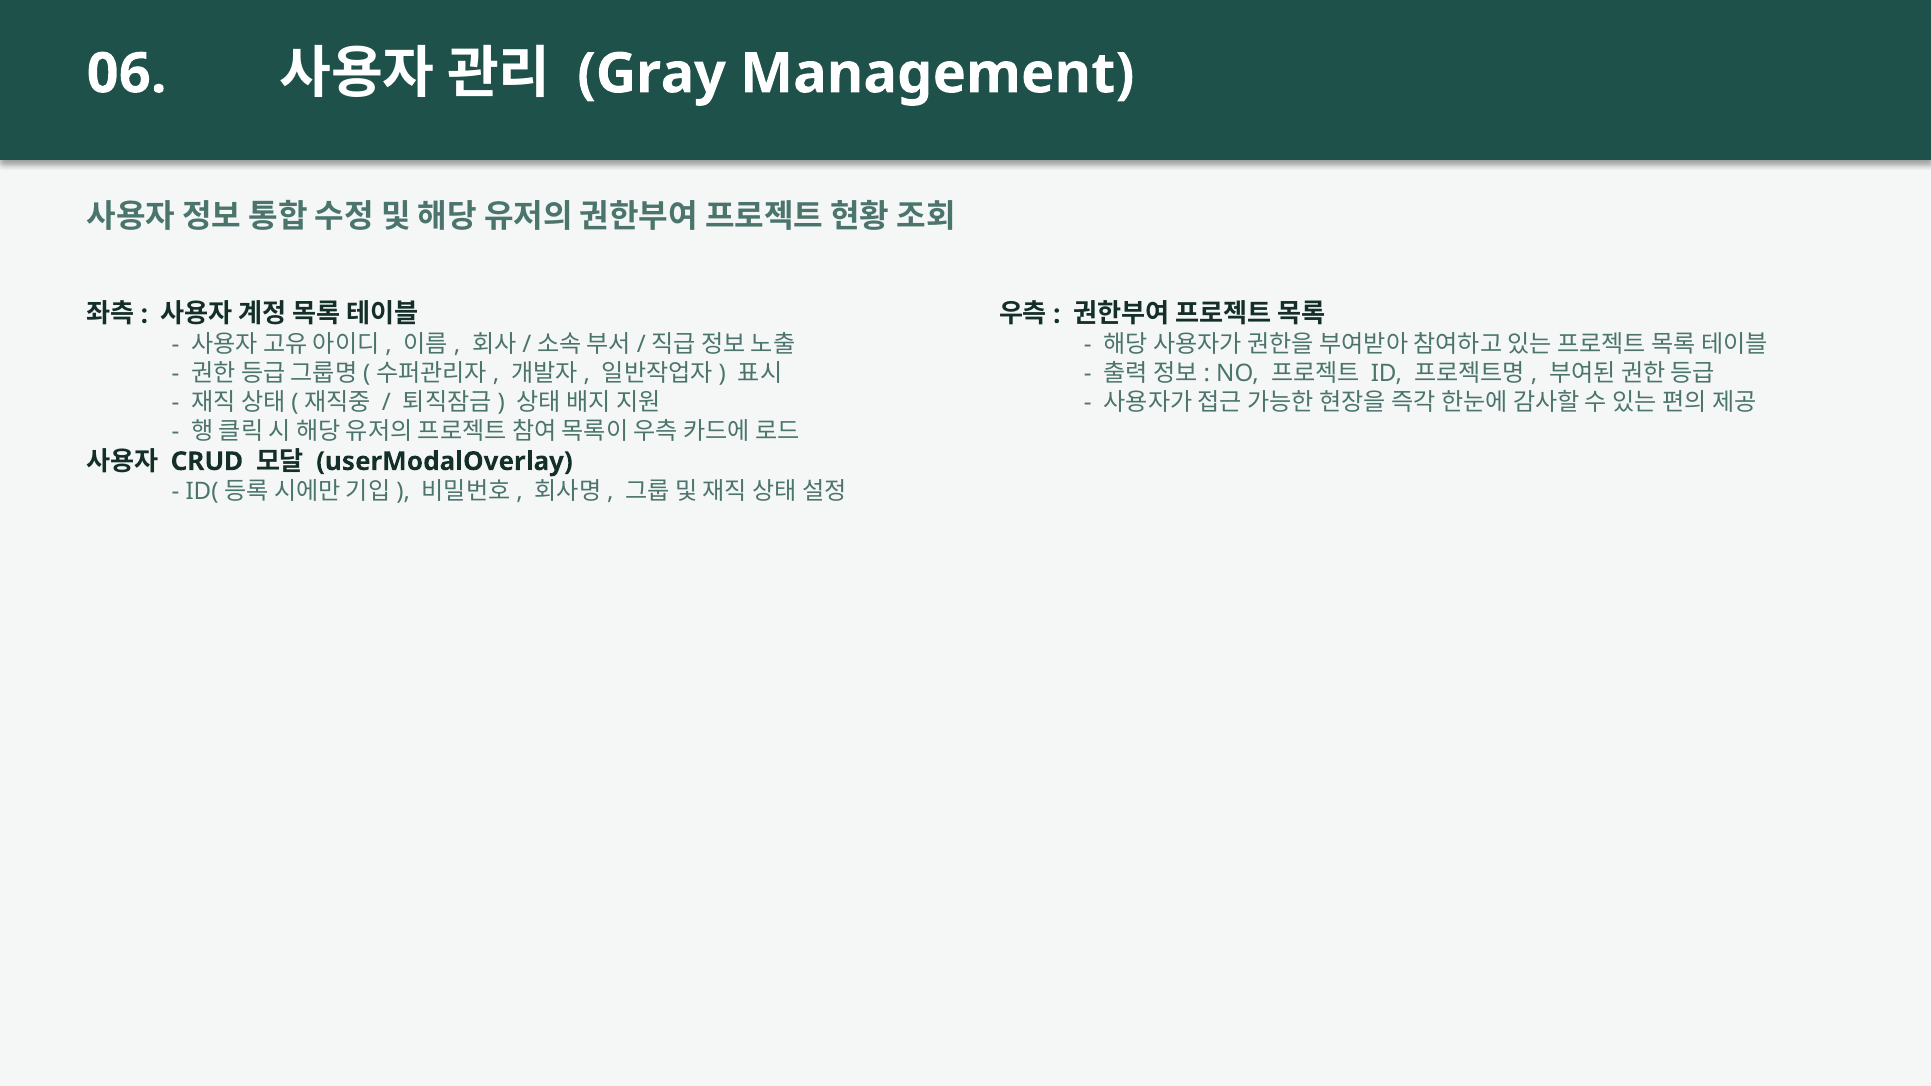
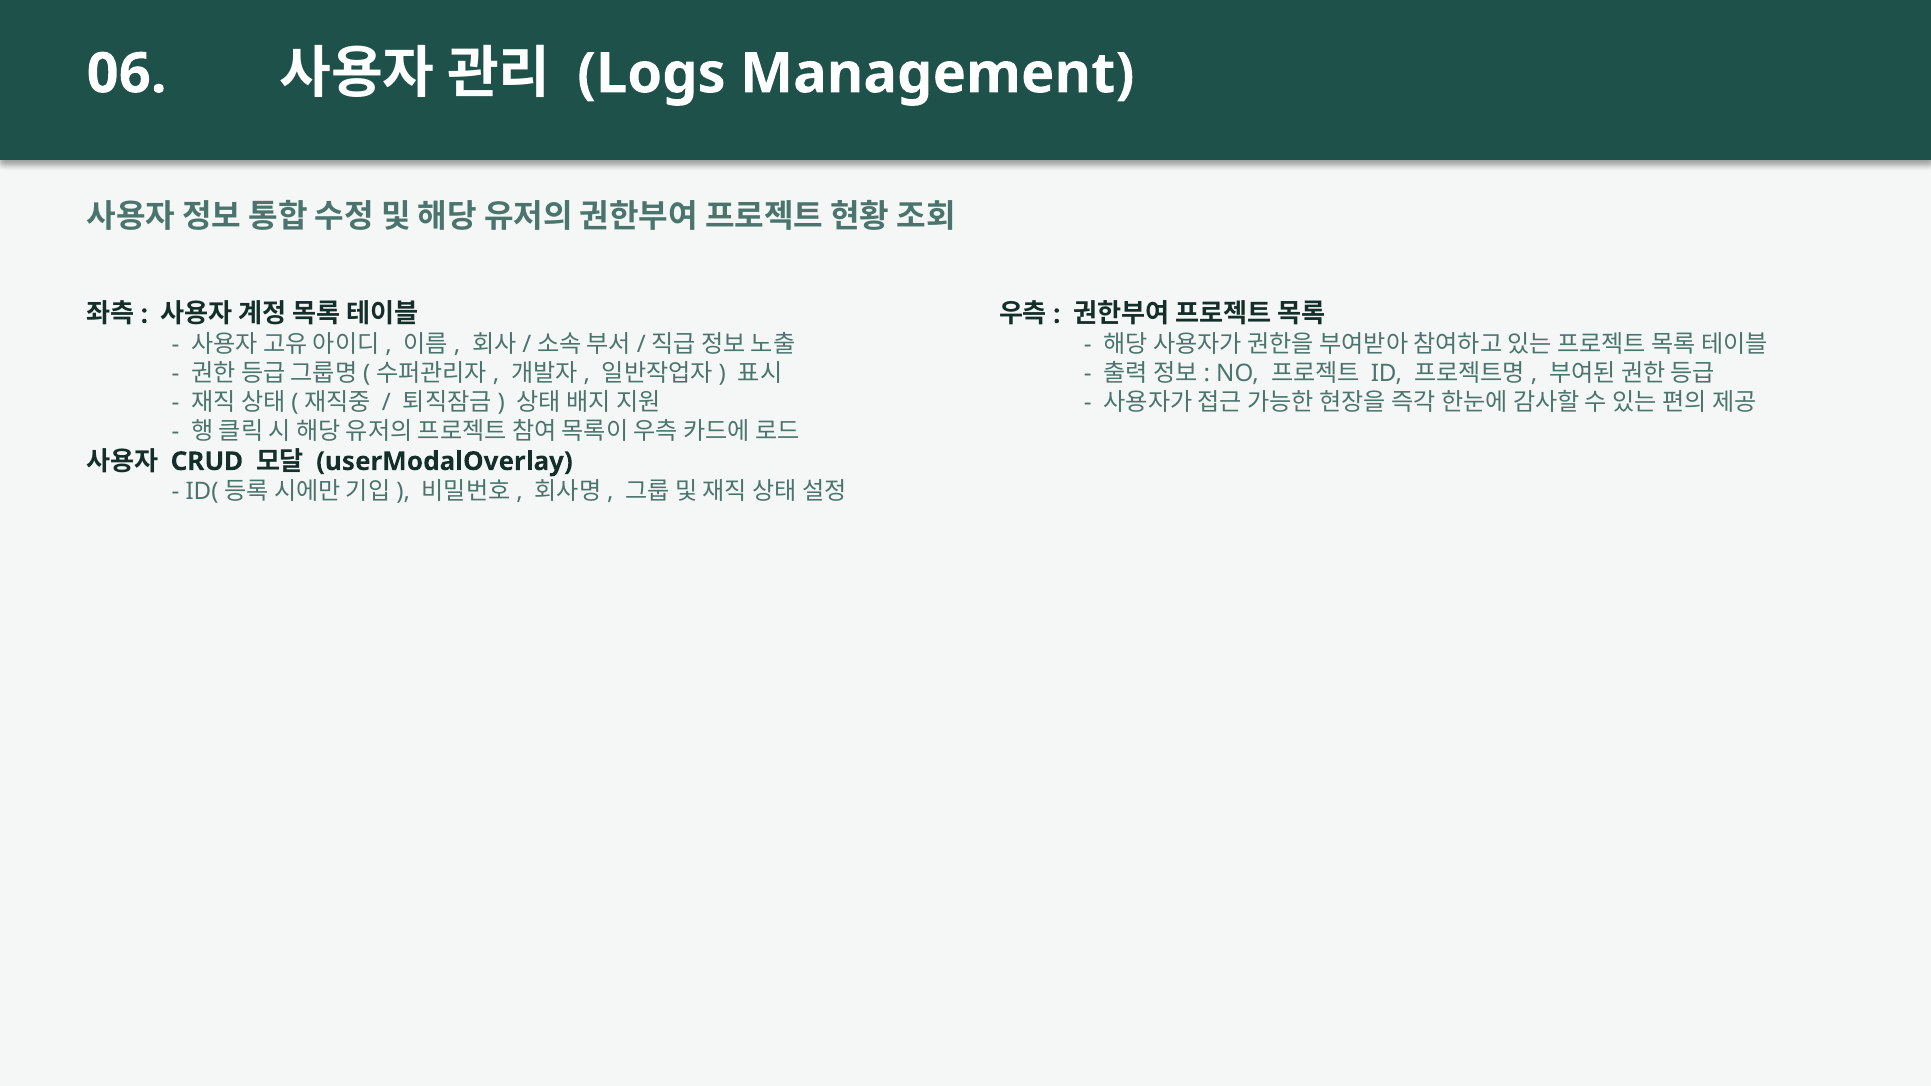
Gray: Gray -> Logs (651, 74)
